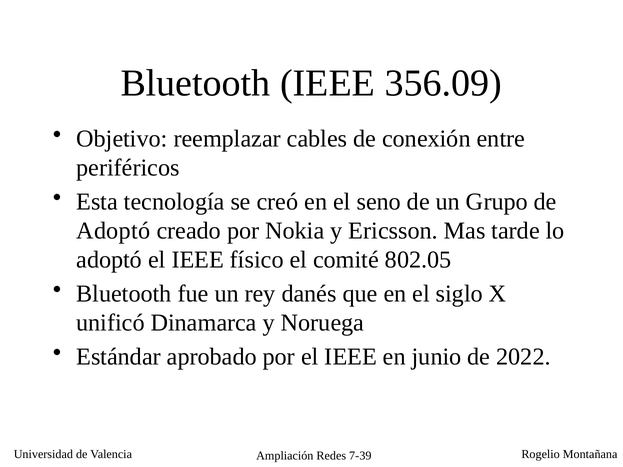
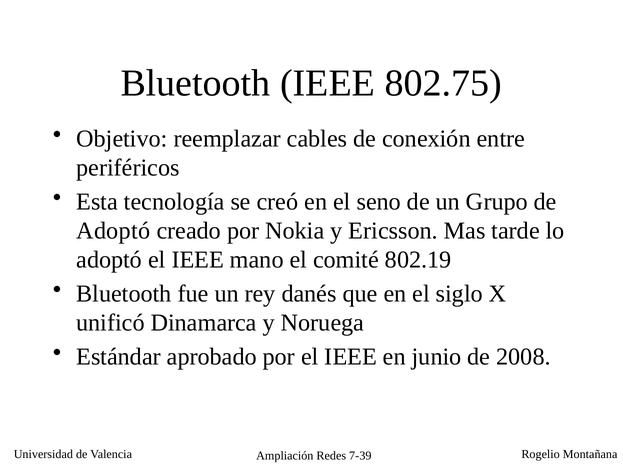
356.09: 356.09 -> 802.75 (443, 83)
físico: físico -> mano (257, 260)
802.05: 802.05 -> 802.19 (418, 260)
2022: 2022 -> 2008 (524, 357)
